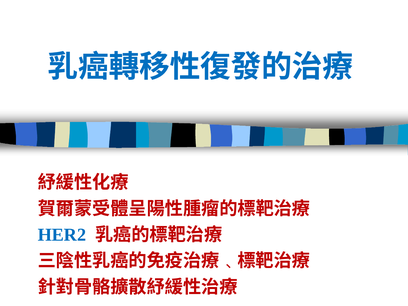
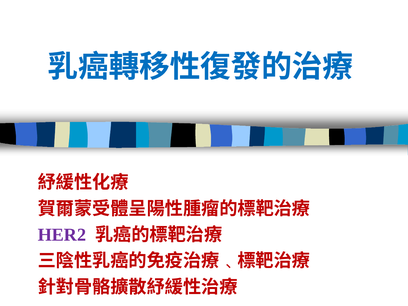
HER2 colour: blue -> purple (62, 235)
